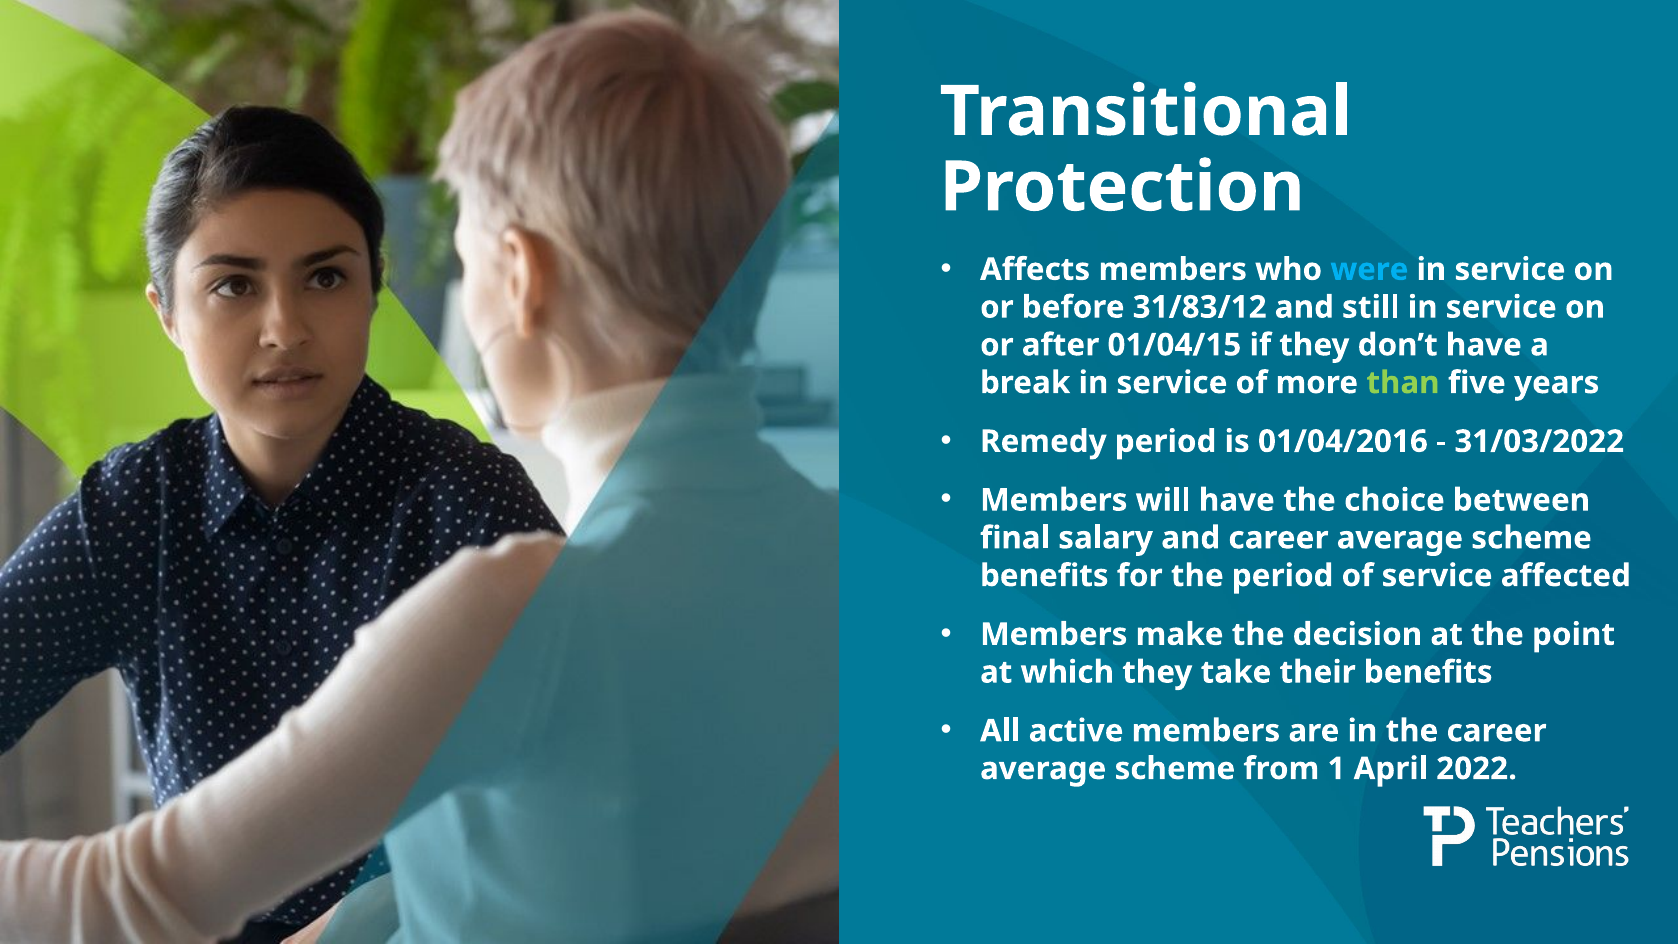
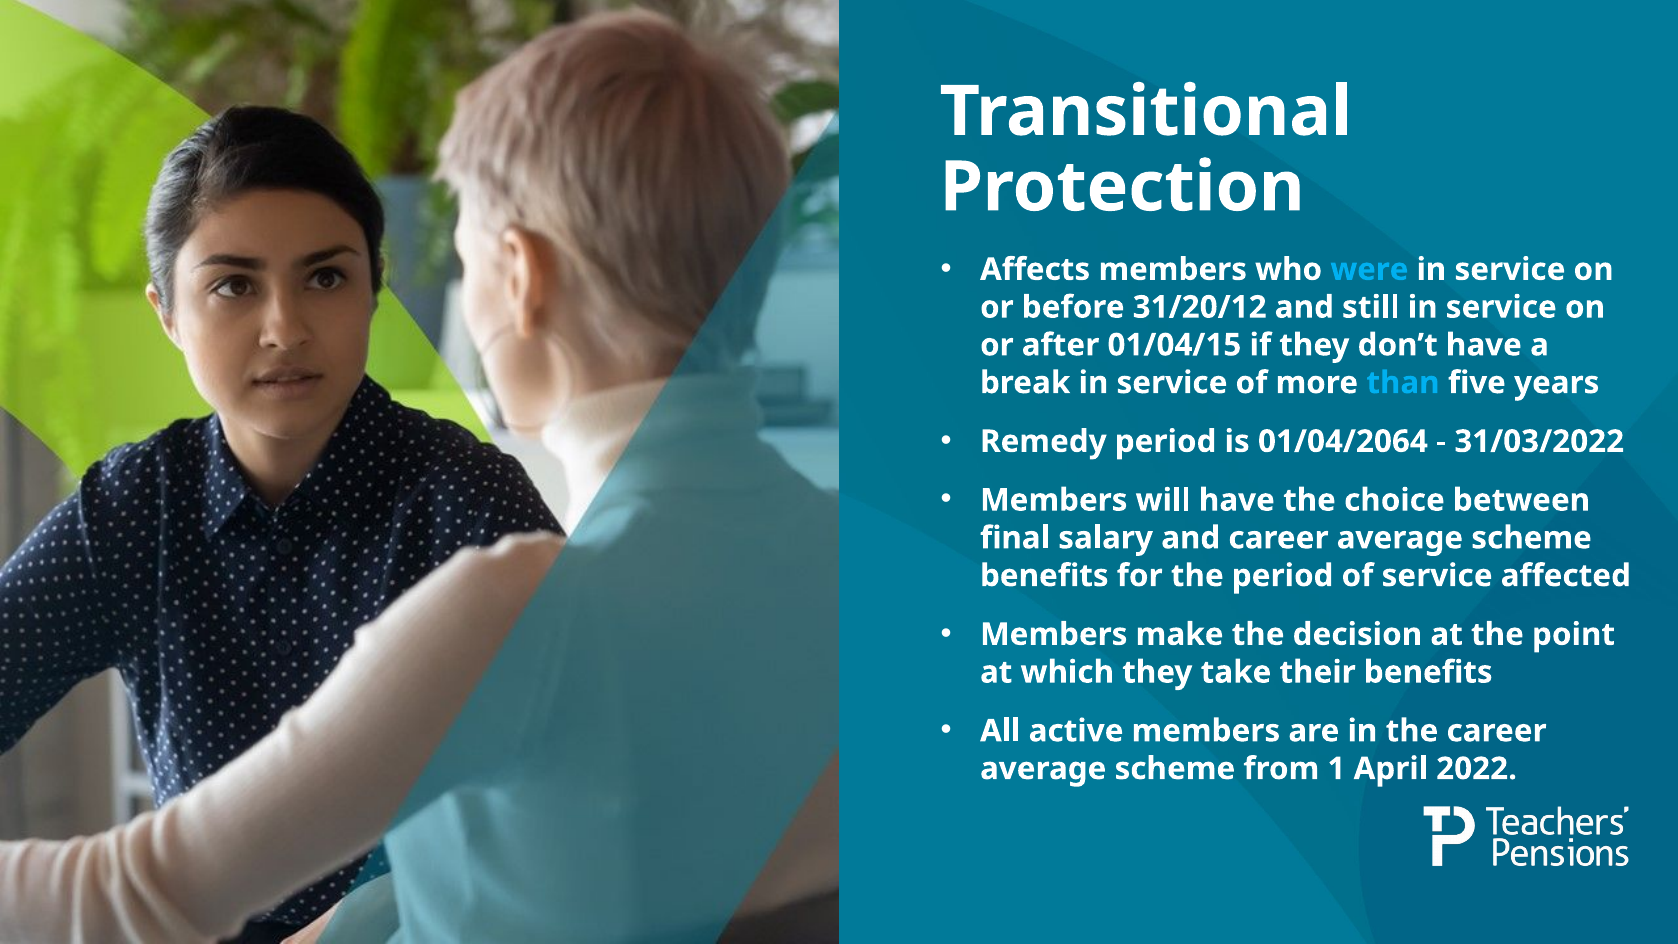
31/83/12: 31/83/12 -> 31/20/12 (1200, 307)
than colour: light green -> light blue (1403, 383)
01/04/2016: 01/04/2016 -> 01/04/2064 (1343, 441)
